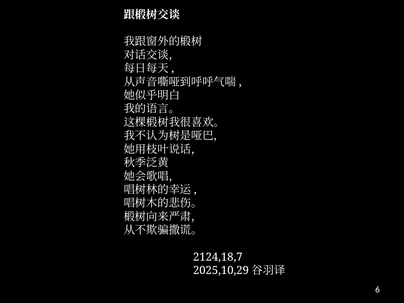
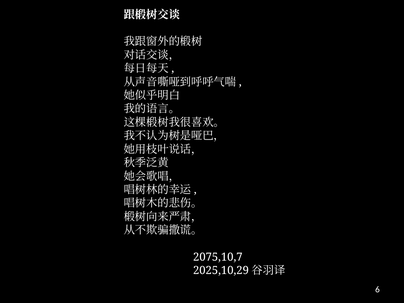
2124,18,7: 2124,18,7 -> 2075,10,7 (218, 257)
